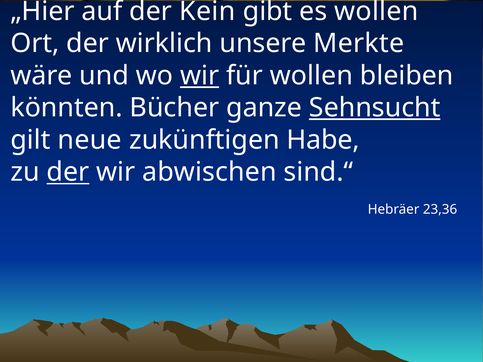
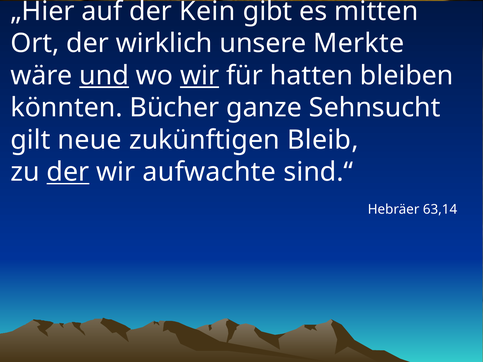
es wollen: wollen -> mitten (376, 11)
und underline: none -> present (104, 76)
für wollen: wollen -> hatten (311, 76)
Sehnsucht underline: present -> none (375, 108)
Habe: Habe -> Bleib (323, 140)
abwischen: abwischen -> aufwachte (209, 172)
23,36: 23,36 -> 63,14 (440, 209)
